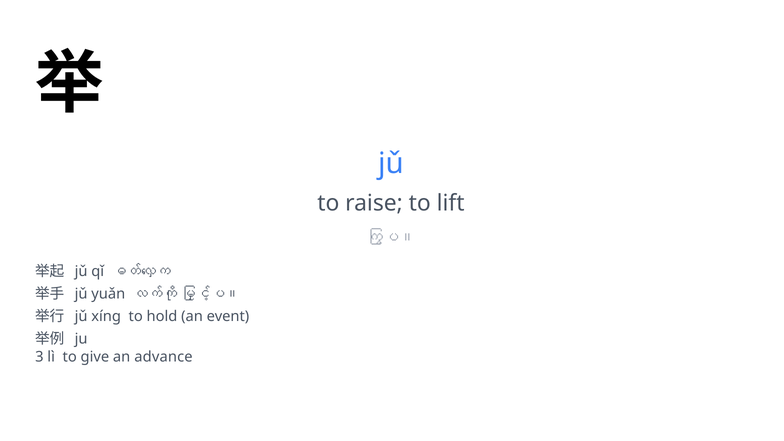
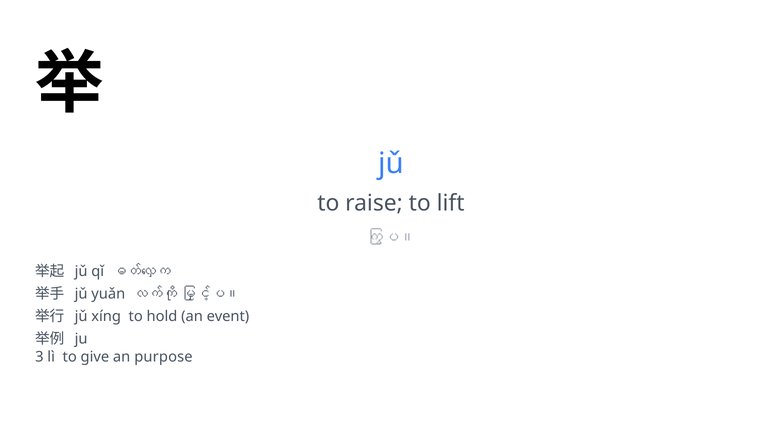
advance: advance -> purpose (163, 357)
